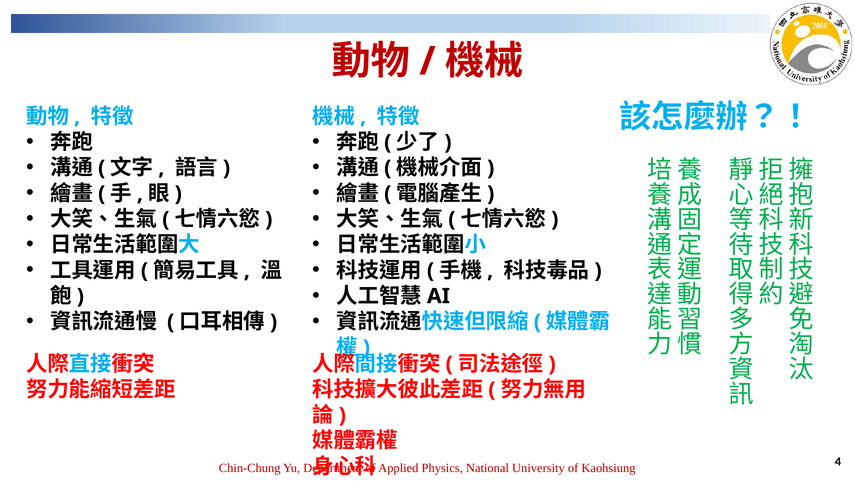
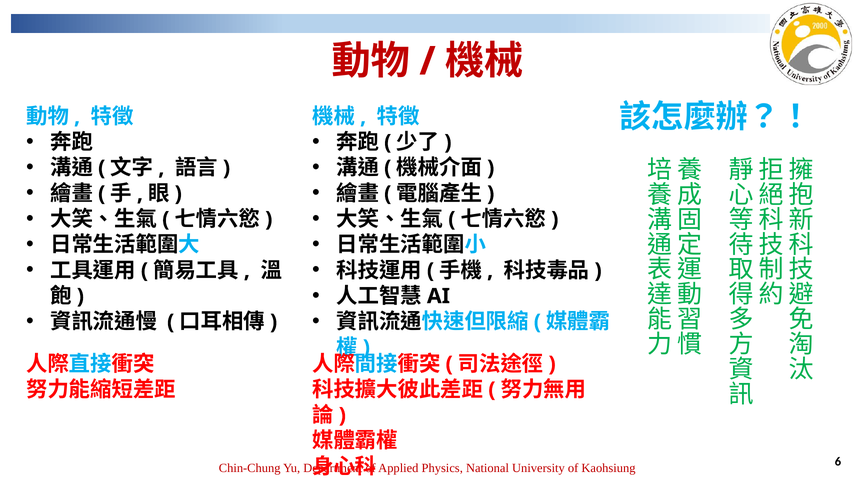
4: 4 -> 6 (838, 461)
